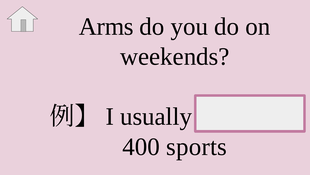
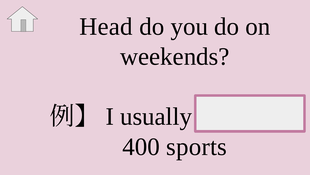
Arms: Arms -> Head (106, 26)
